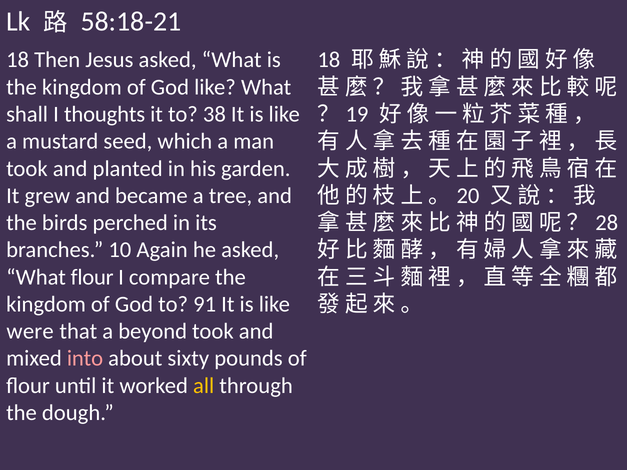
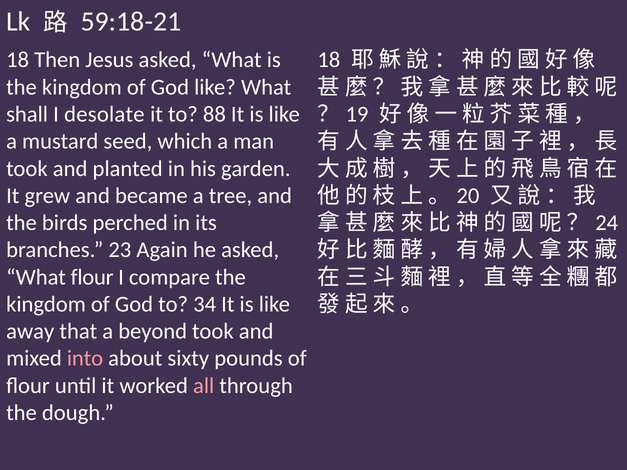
58:18-21: 58:18-21 -> 59:18-21 (131, 22)
thoughts: thoughts -> desolate (104, 114)
38: 38 -> 88 (214, 114)
28: 28 -> 24 (607, 223)
10: 10 -> 23 (120, 250)
91: 91 -> 34 (205, 304)
were: were -> away (30, 332)
all colour: yellow -> pink (204, 386)
